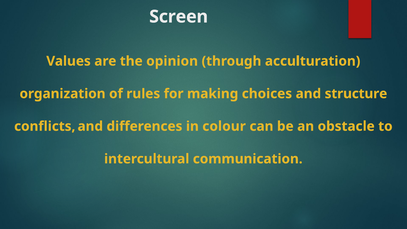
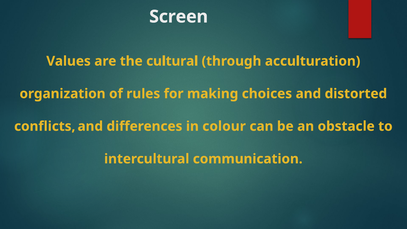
opinion: opinion -> cultural (172, 61)
structure: structure -> distorted (356, 94)
